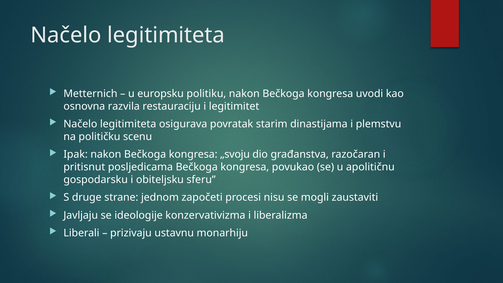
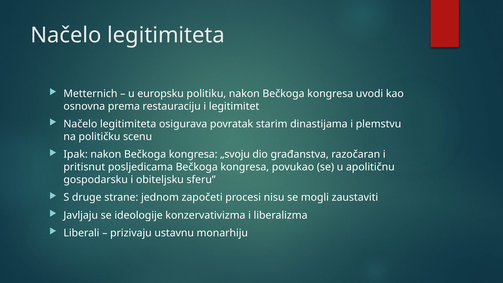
razvila: razvila -> prema (124, 106)
